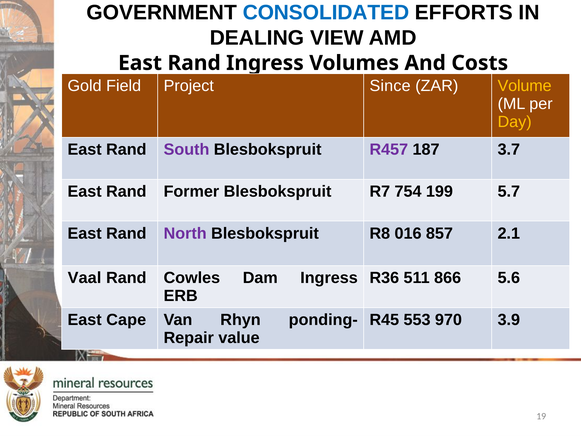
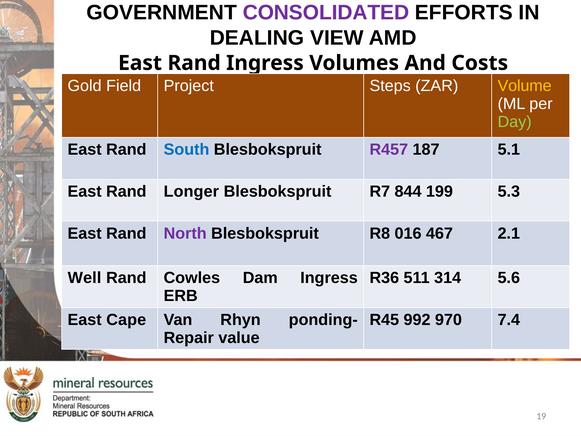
CONSOLIDATED colour: blue -> purple (326, 13)
Since: Since -> Steps (390, 86)
Day colour: yellow -> light green (515, 122)
South colour: purple -> blue (186, 150)
3.7: 3.7 -> 5.1 (509, 150)
Former: Former -> Longer (191, 191)
754: 754 -> 844 (408, 191)
5.7: 5.7 -> 5.3 (509, 191)
857: 857 -> 467 (439, 233)
Vaal: Vaal -> Well (85, 278)
866: 866 -> 314 (448, 278)
553: 553 -> 992 (417, 320)
3.9: 3.9 -> 7.4 (509, 320)
